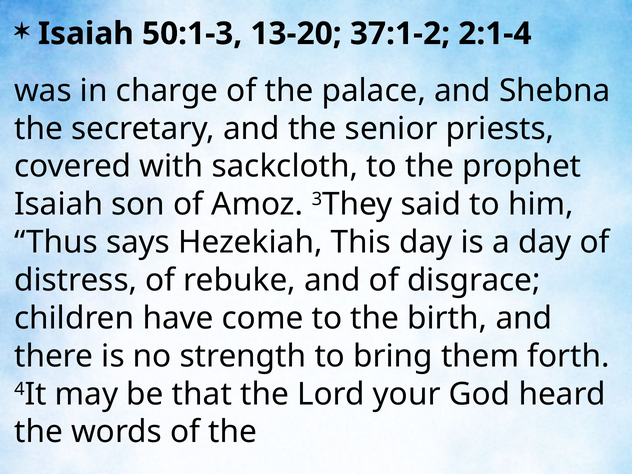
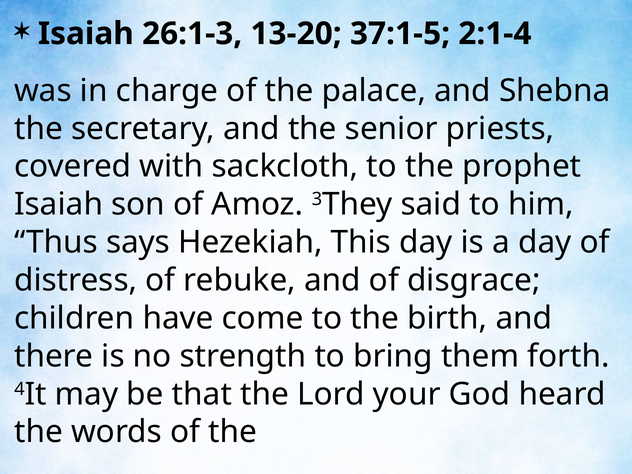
50:1-3: 50:1-3 -> 26:1-3 (192, 34)
37:1-2: 37:1-2 -> 37:1-5 (400, 34)
